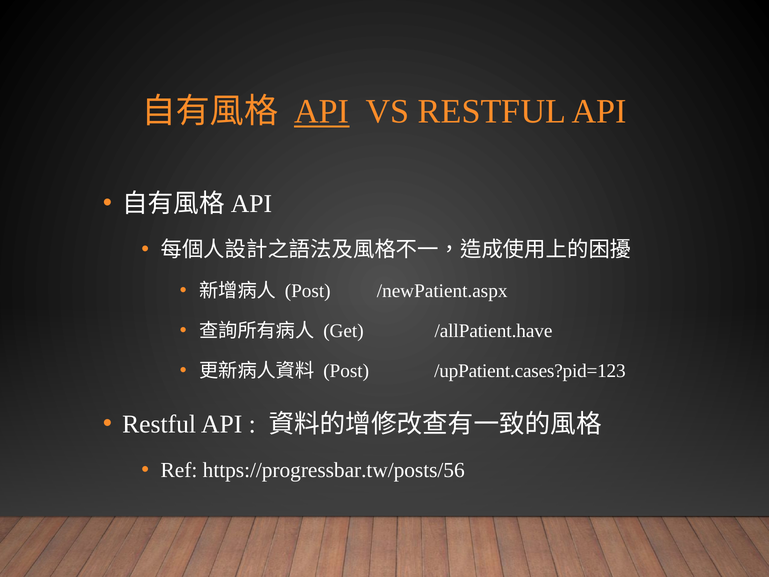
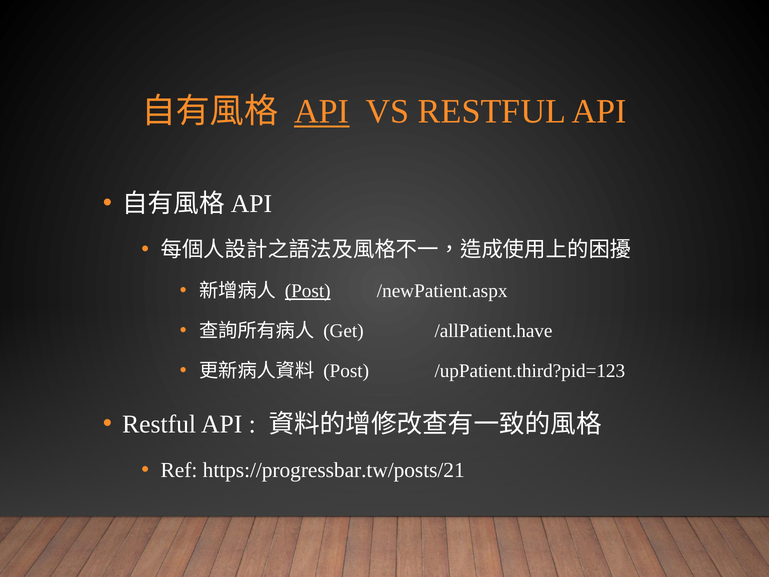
Post underline: none -> present (308, 291)
/upPatient.cases?pid=123: /upPatient.cases?pid=123 -> /upPatient.third?pid=123 (530, 371)
https://progressbar.tw/posts/56: https://progressbar.tw/posts/56 -> https://progressbar.tw/posts/21 (334, 470)
